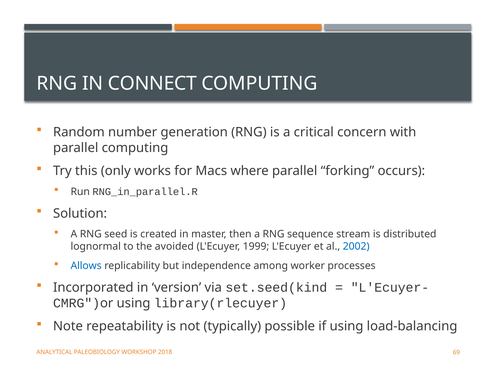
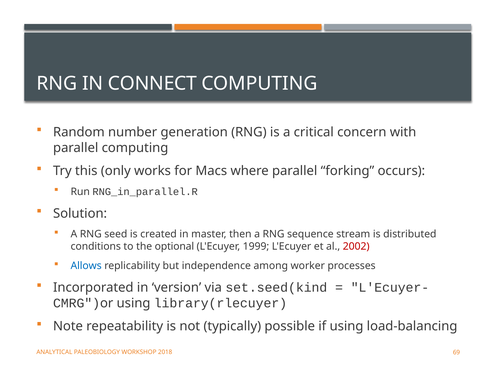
lognormal: lognormal -> conditions (96, 247)
avoided: avoided -> optional (174, 247)
2002 colour: blue -> red (356, 247)
